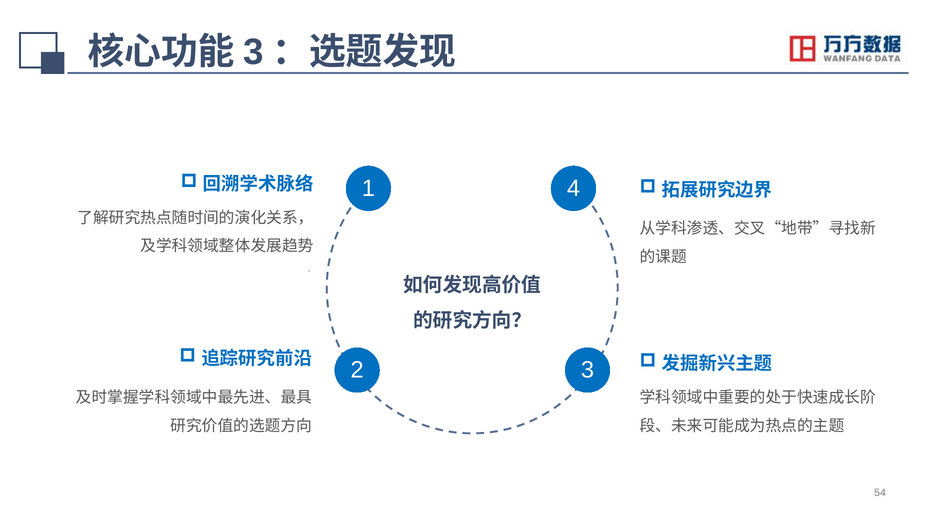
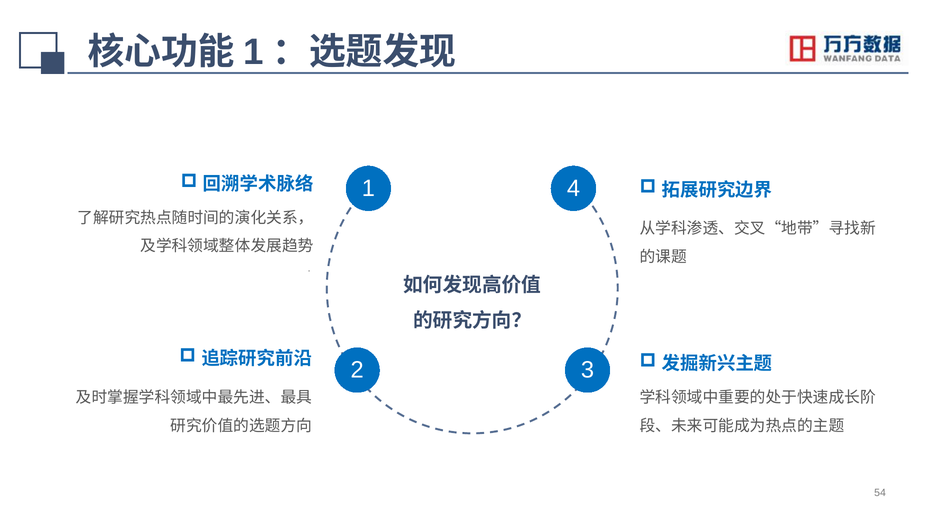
3: 3 -> 1 (254, 52)
